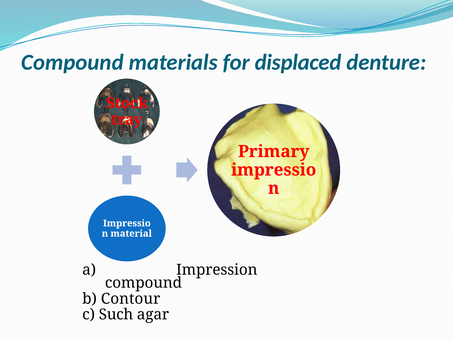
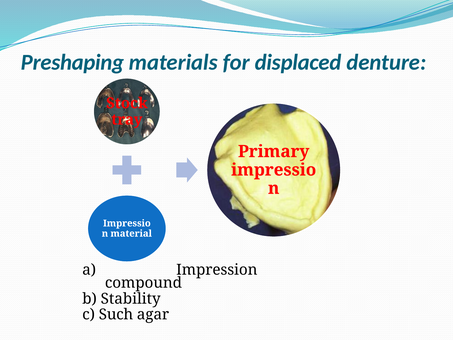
Compound: Compound -> Preshaping (73, 62)
Contour: Contour -> Stability (131, 298)
